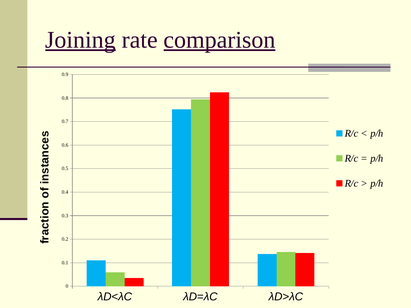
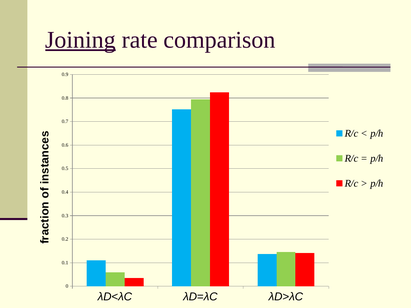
comparison underline: present -> none (220, 40)
